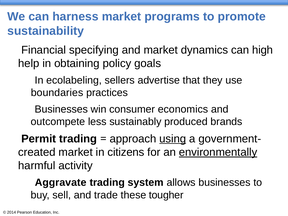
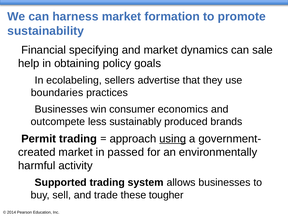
programs: programs -> formation (172, 17)
high: high -> sale (263, 50)
citizens: citizens -> passed (126, 152)
environmentally underline: present -> none (218, 152)
Aggravate: Aggravate -> Supported (61, 183)
